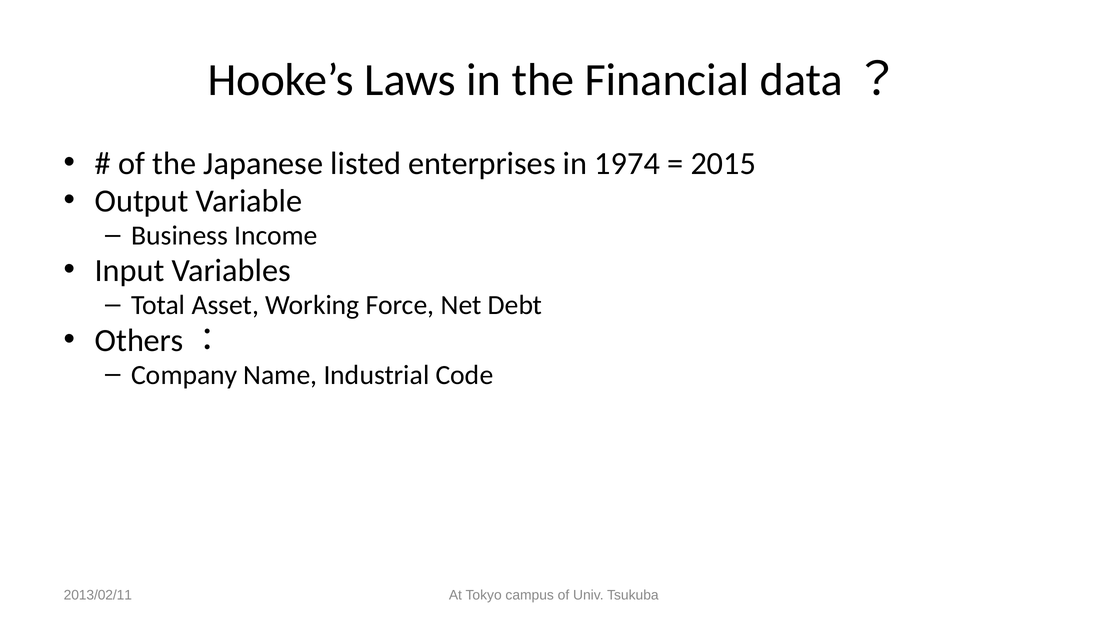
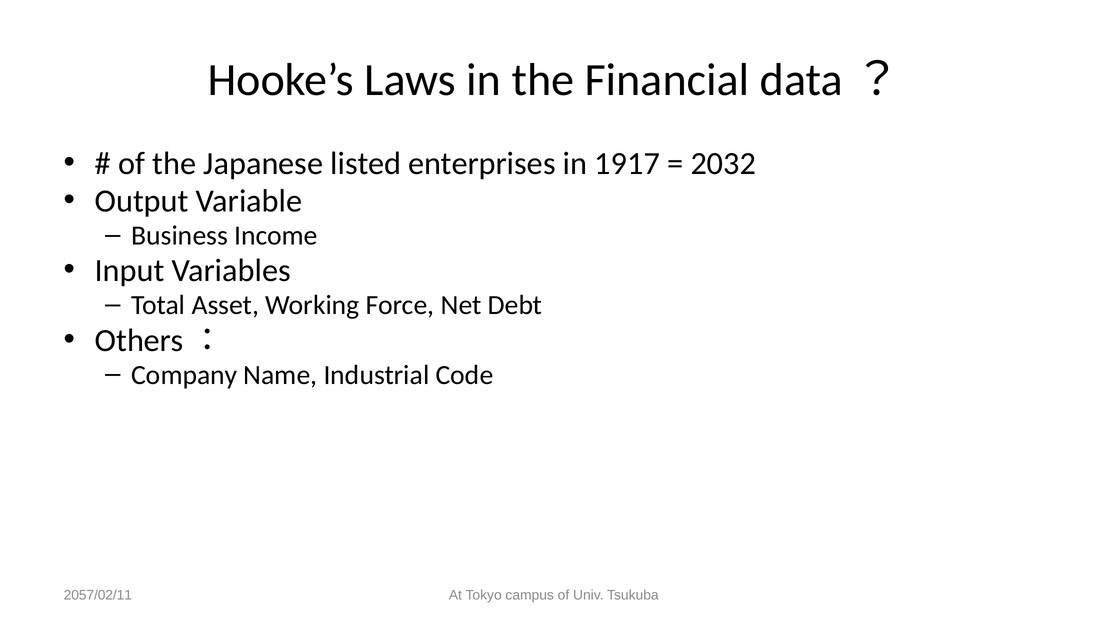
1974: 1974 -> 1917 (627, 164)
2015: 2015 -> 2032 (723, 164)
2013/02/11: 2013/02/11 -> 2057/02/11 (98, 595)
